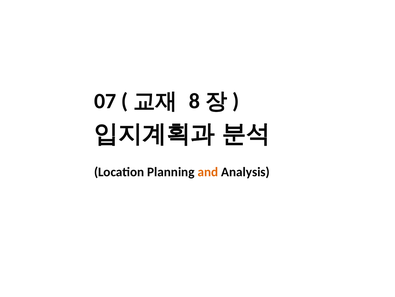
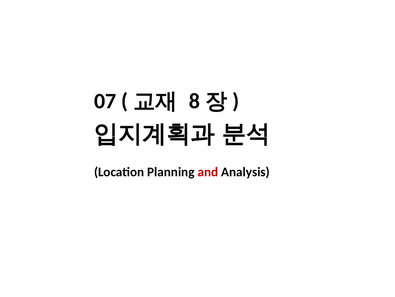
and colour: orange -> red (208, 172)
